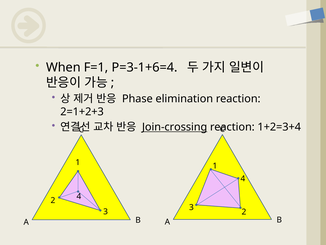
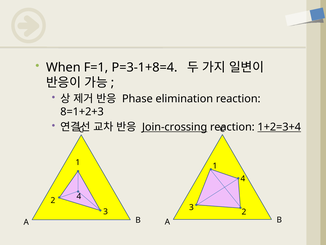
P=3-1+6=4: P=3-1+6=4 -> P=3-1+8=4 (145, 67)
2=1+2+3: 2=1+2+3 -> 8=1+2+3 (82, 112)
1+2=3+4 underline: none -> present (279, 127)
